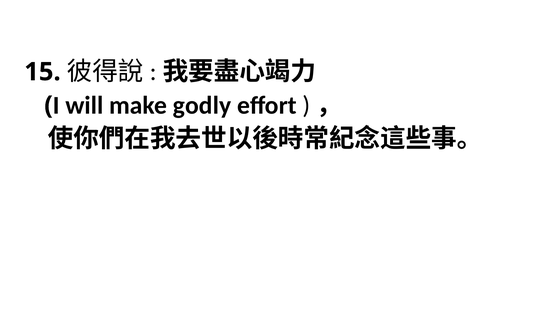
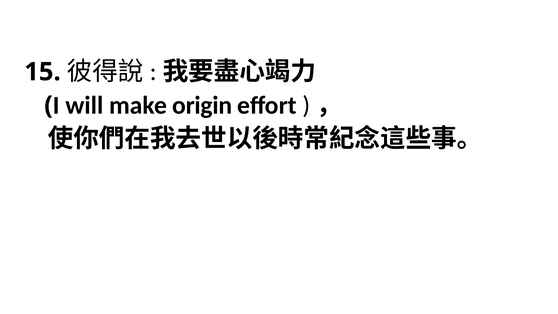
godly: godly -> origin (202, 105)
